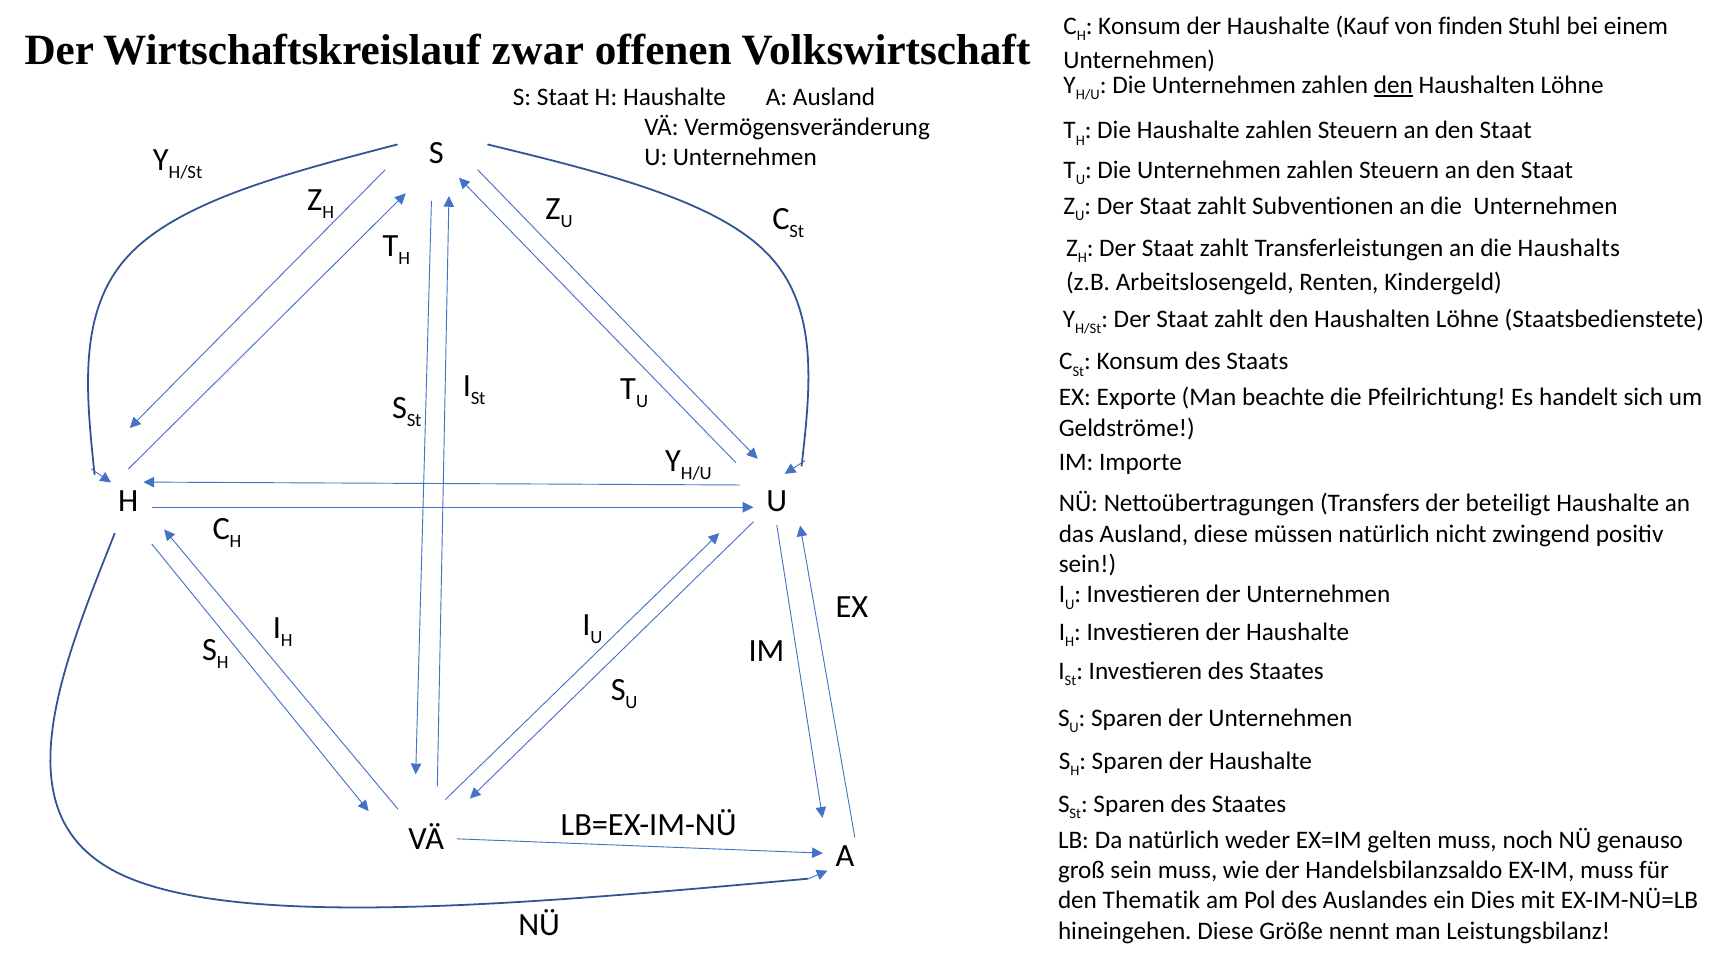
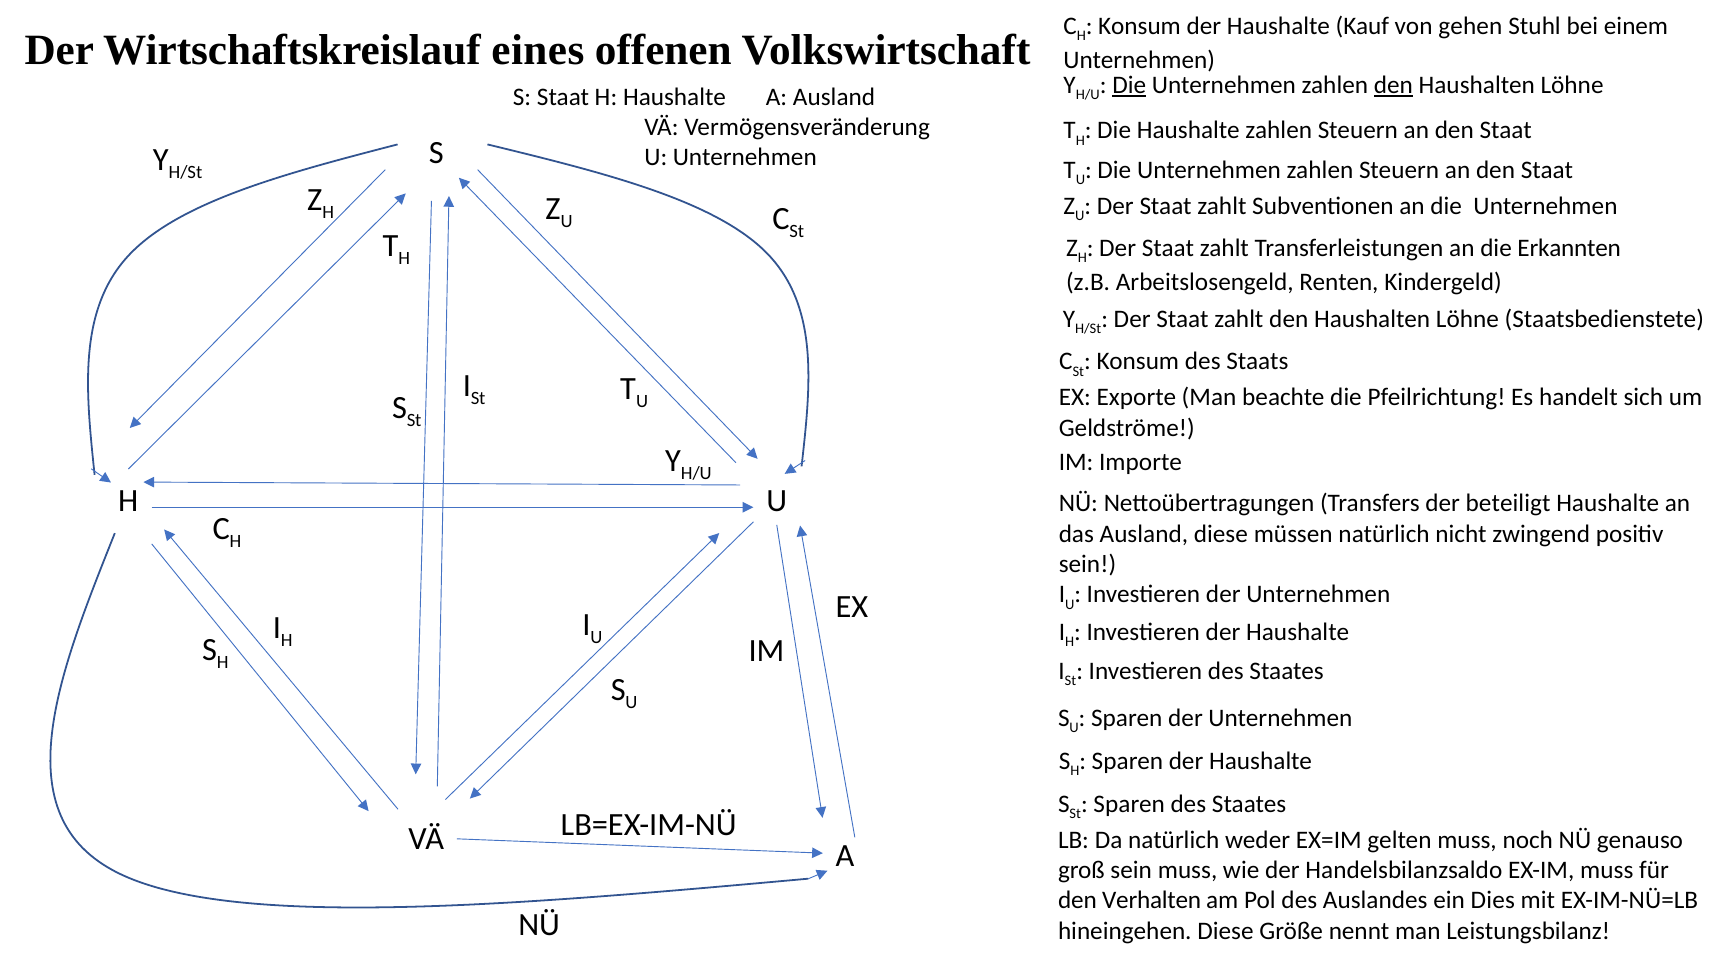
finden: finden -> gehen (1470, 26)
zwar: zwar -> eines (538, 50)
Die underline: none -> present (1129, 85)
Haushalts: Haushalts -> Erkannten (1569, 248)
Thematik: Thematik -> Verhalten (1152, 901)
